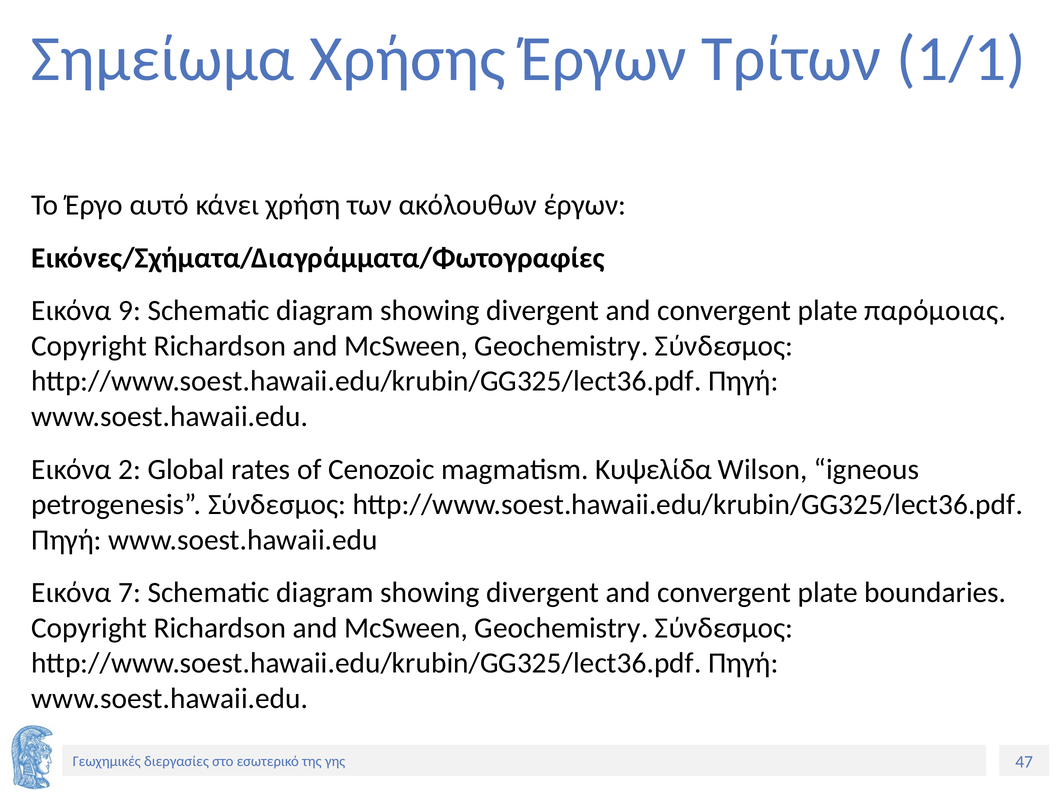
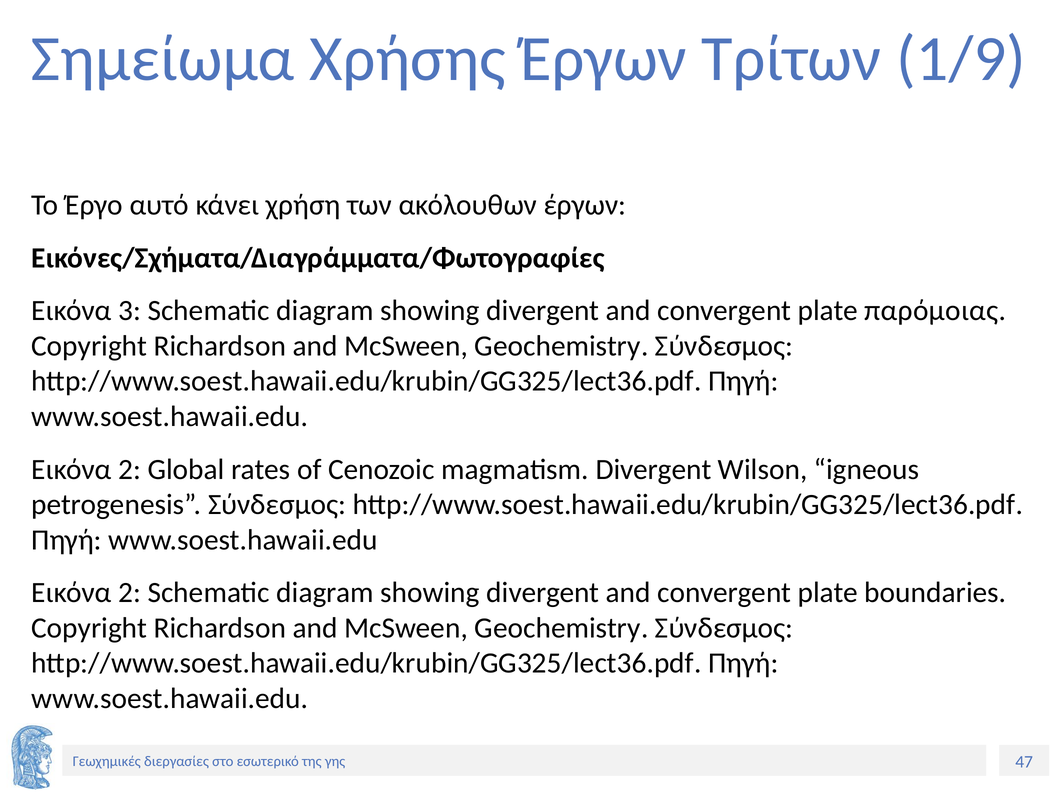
1/1: 1/1 -> 1/9 (961, 59)
9: 9 -> 3 (129, 311)
magmatism Κυψελίδα: Κυψελίδα -> Divergent (653, 469)
7: 7 -> 2 (129, 593)
